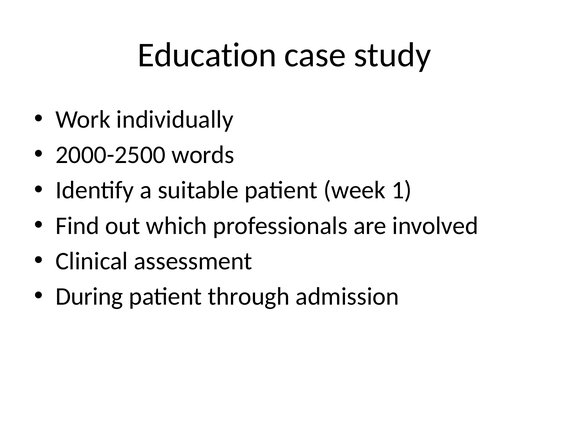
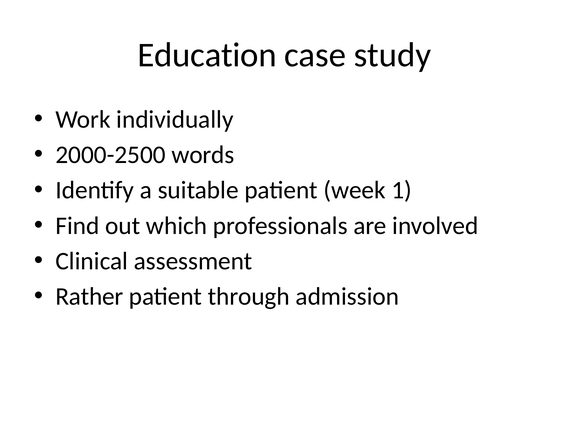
During: During -> Rather (89, 296)
